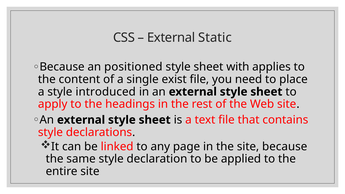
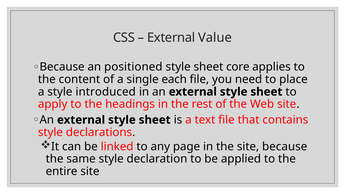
Static: Static -> Value (215, 37)
with: with -> core (238, 67)
exist: exist -> each (174, 79)
